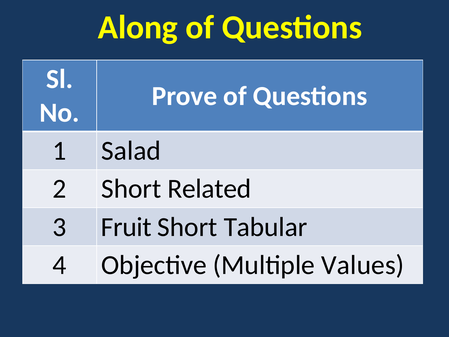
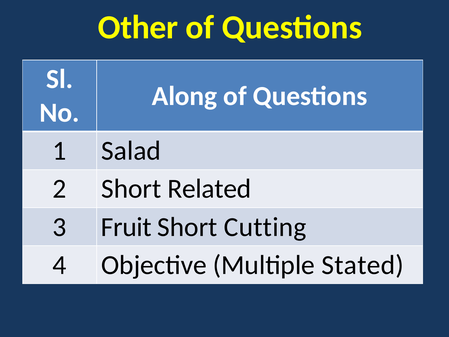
Along: Along -> Other (138, 27)
Prove: Prove -> Along (185, 96)
Tabular: Tabular -> Cutting (265, 227)
Values: Values -> Stated (363, 265)
